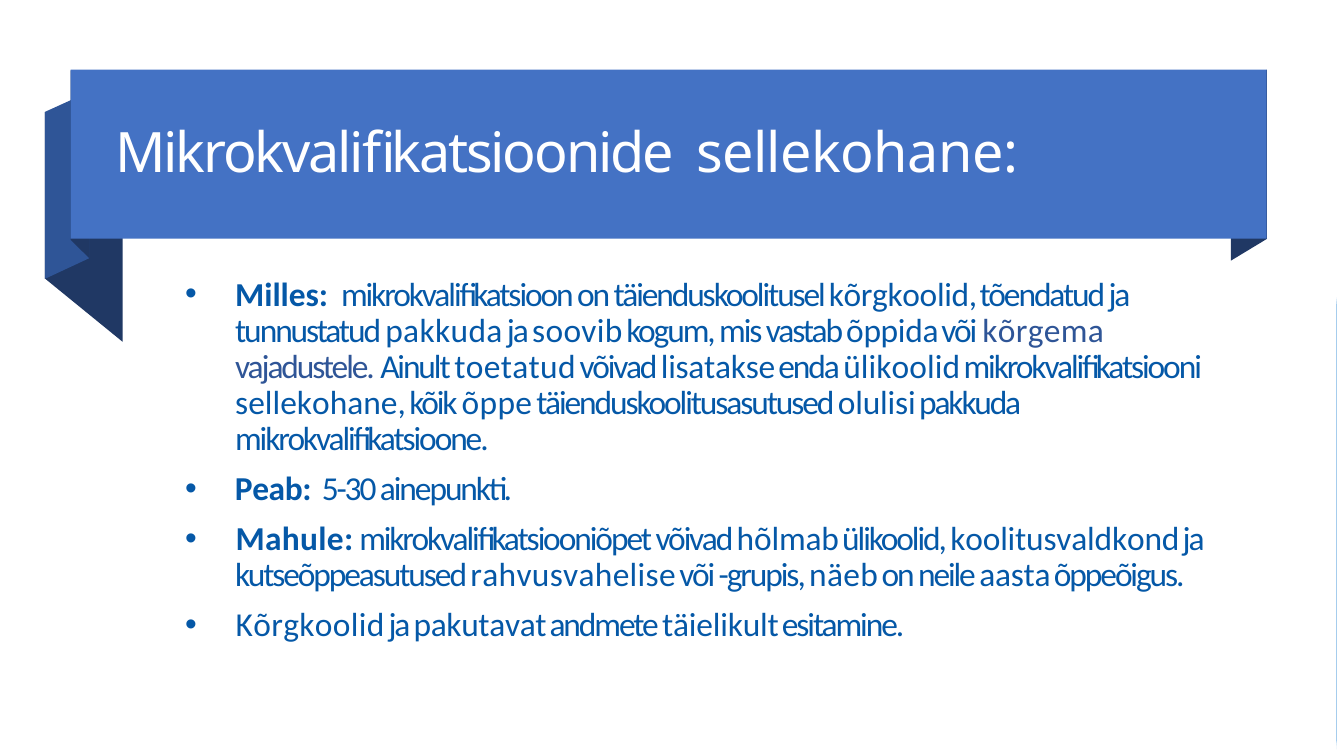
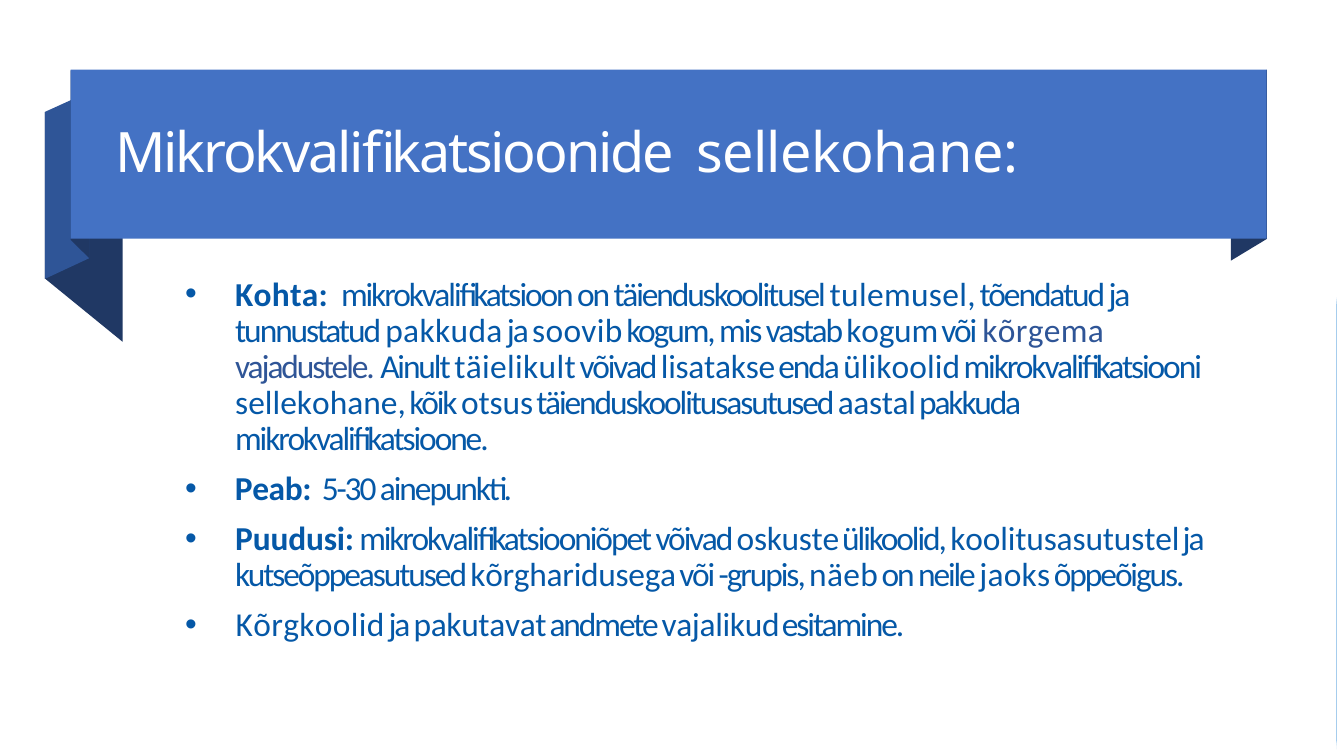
Milles: Milles -> Kohta (282, 295)
täienduskoolitusel kõrgkoolid: kõrgkoolid -> tulemusel (903, 295)
vastab õppida: õppida -> kogum (892, 331)
toetatud: toetatud -> täielikult (515, 367)
õppe: õppe -> otsus (497, 403)
olulisi: olulisi -> aastal (877, 403)
Mahule: Mahule -> Puudusi (295, 539)
hõlmab: hõlmab -> oskuste (788, 539)
koolitusvaldkond: koolitusvaldkond -> koolitusasutustel (1065, 539)
rahvusvahelise: rahvusvahelise -> kõrgharidusega (573, 576)
aasta: aasta -> jaoks (1015, 576)
täielikult: täielikult -> vajalikud (721, 626)
